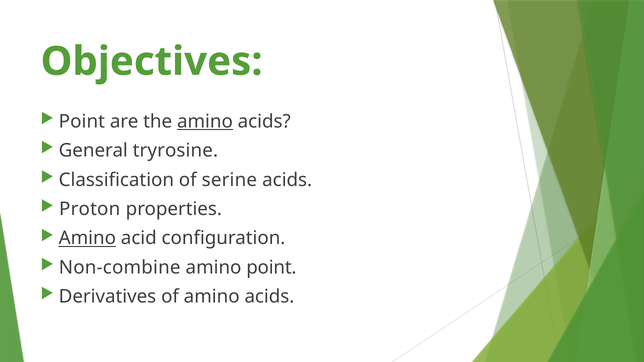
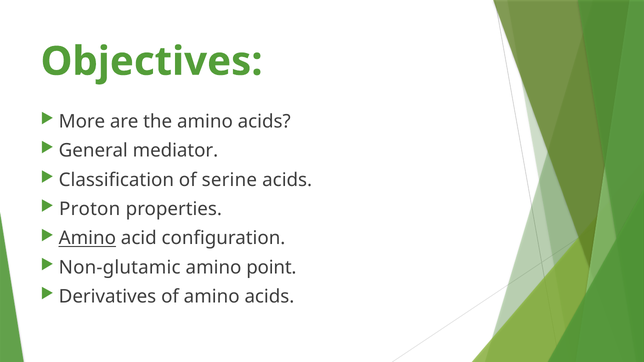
Point: Point -> More (82, 122)
amino underline: present -> none (205, 122)
tryrosine: tryrosine -> mediator (175, 151)
Non-combine: Non-combine -> Non-glutamic (120, 268)
